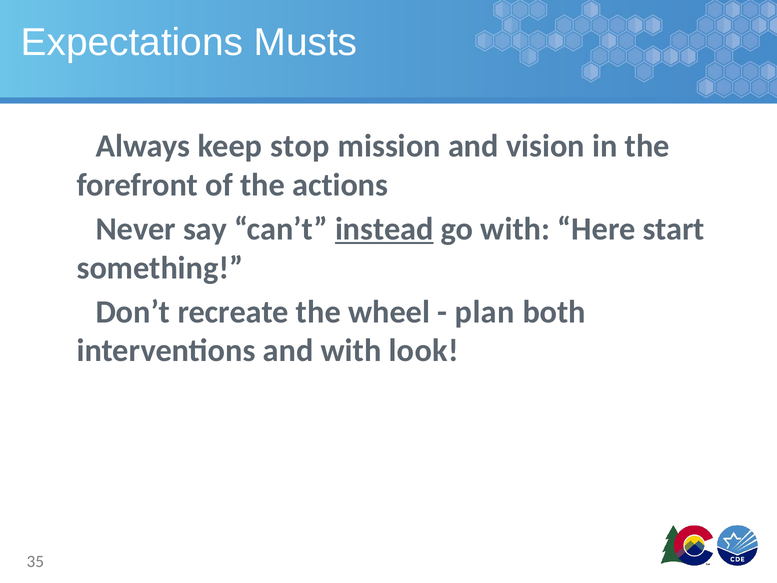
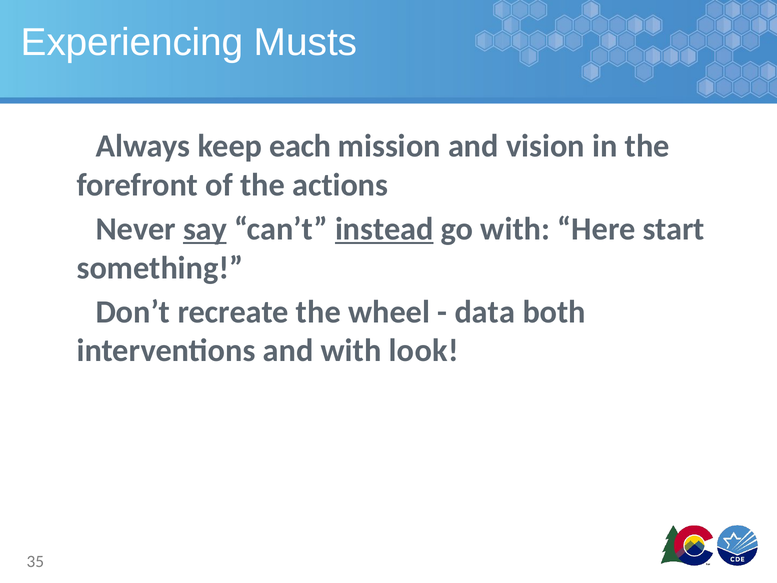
Expectations: Expectations -> Experiencing (132, 42)
stop: stop -> each (300, 146)
say underline: none -> present (205, 229)
plan: plan -> data (485, 312)
